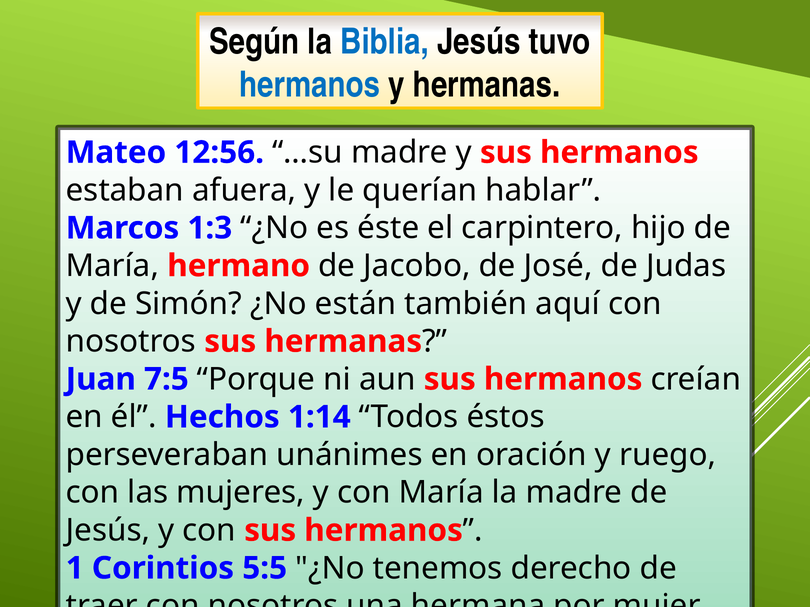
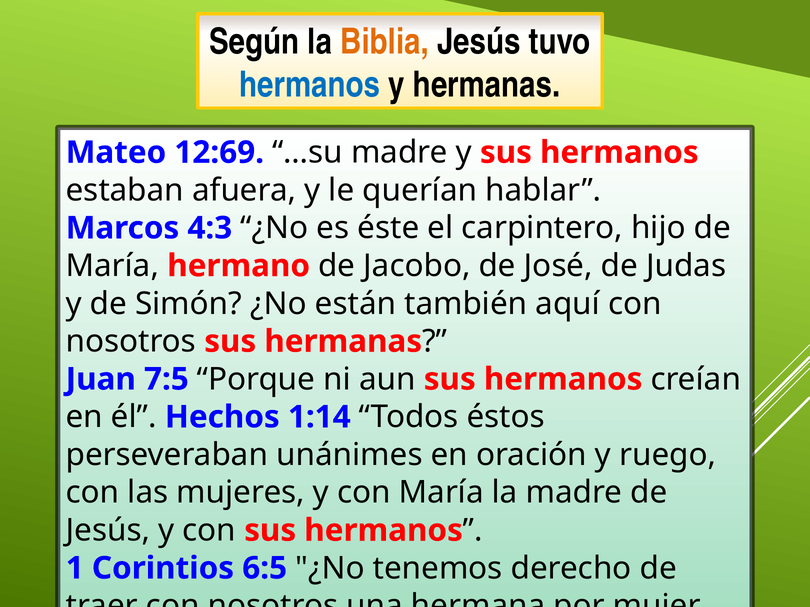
Biblia colour: blue -> orange (385, 42)
12:56: 12:56 -> 12:69 (219, 153)
1:3: 1:3 -> 4:3 (210, 228)
5:5: 5:5 -> 6:5 (265, 569)
